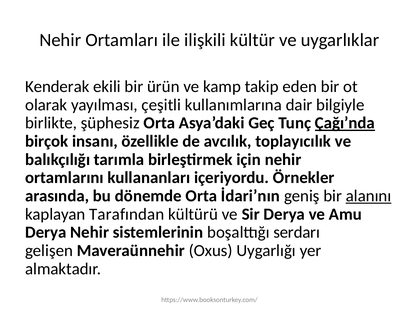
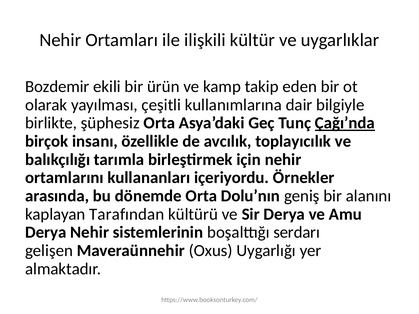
Kenderak: Kenderak -> Bozdemir (57, 87)
İdari’nın: İdari’nın -> Dolu’nın (250, 196)
alanını underline: present -> none (369, 196)
